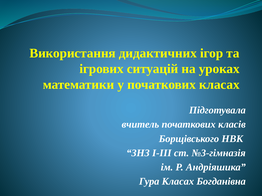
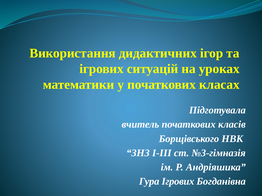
Гура Класах: Класах -> Ігрових (178, 182)
